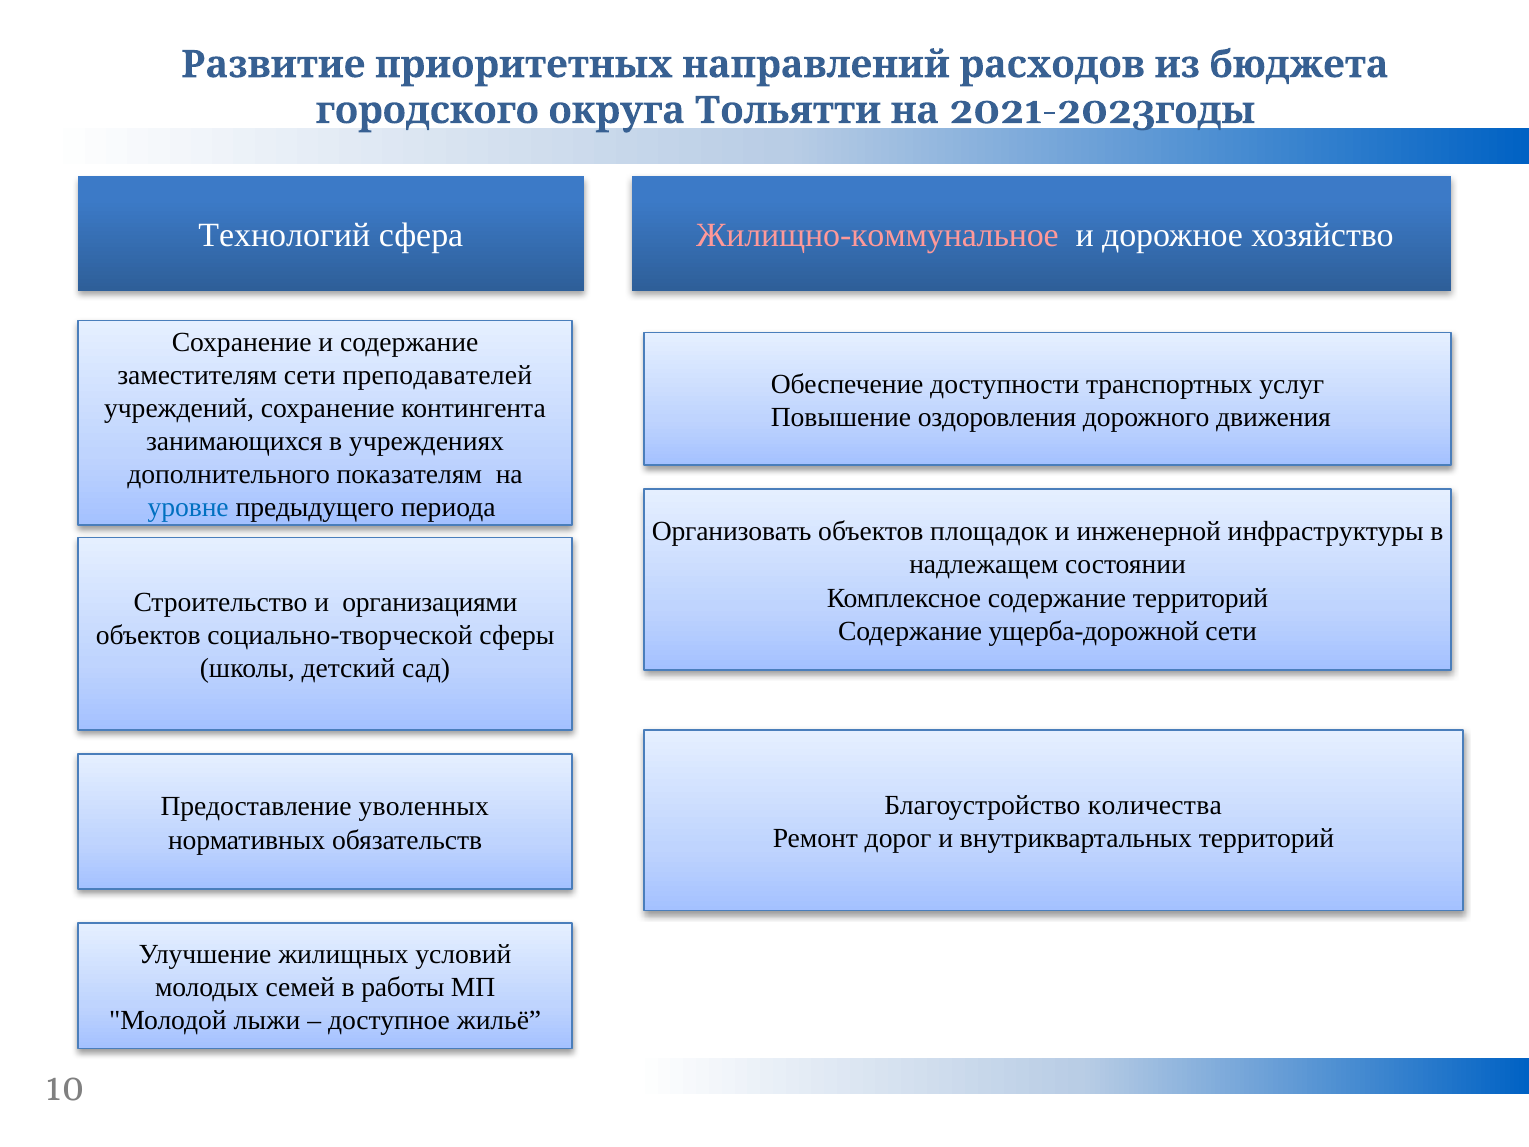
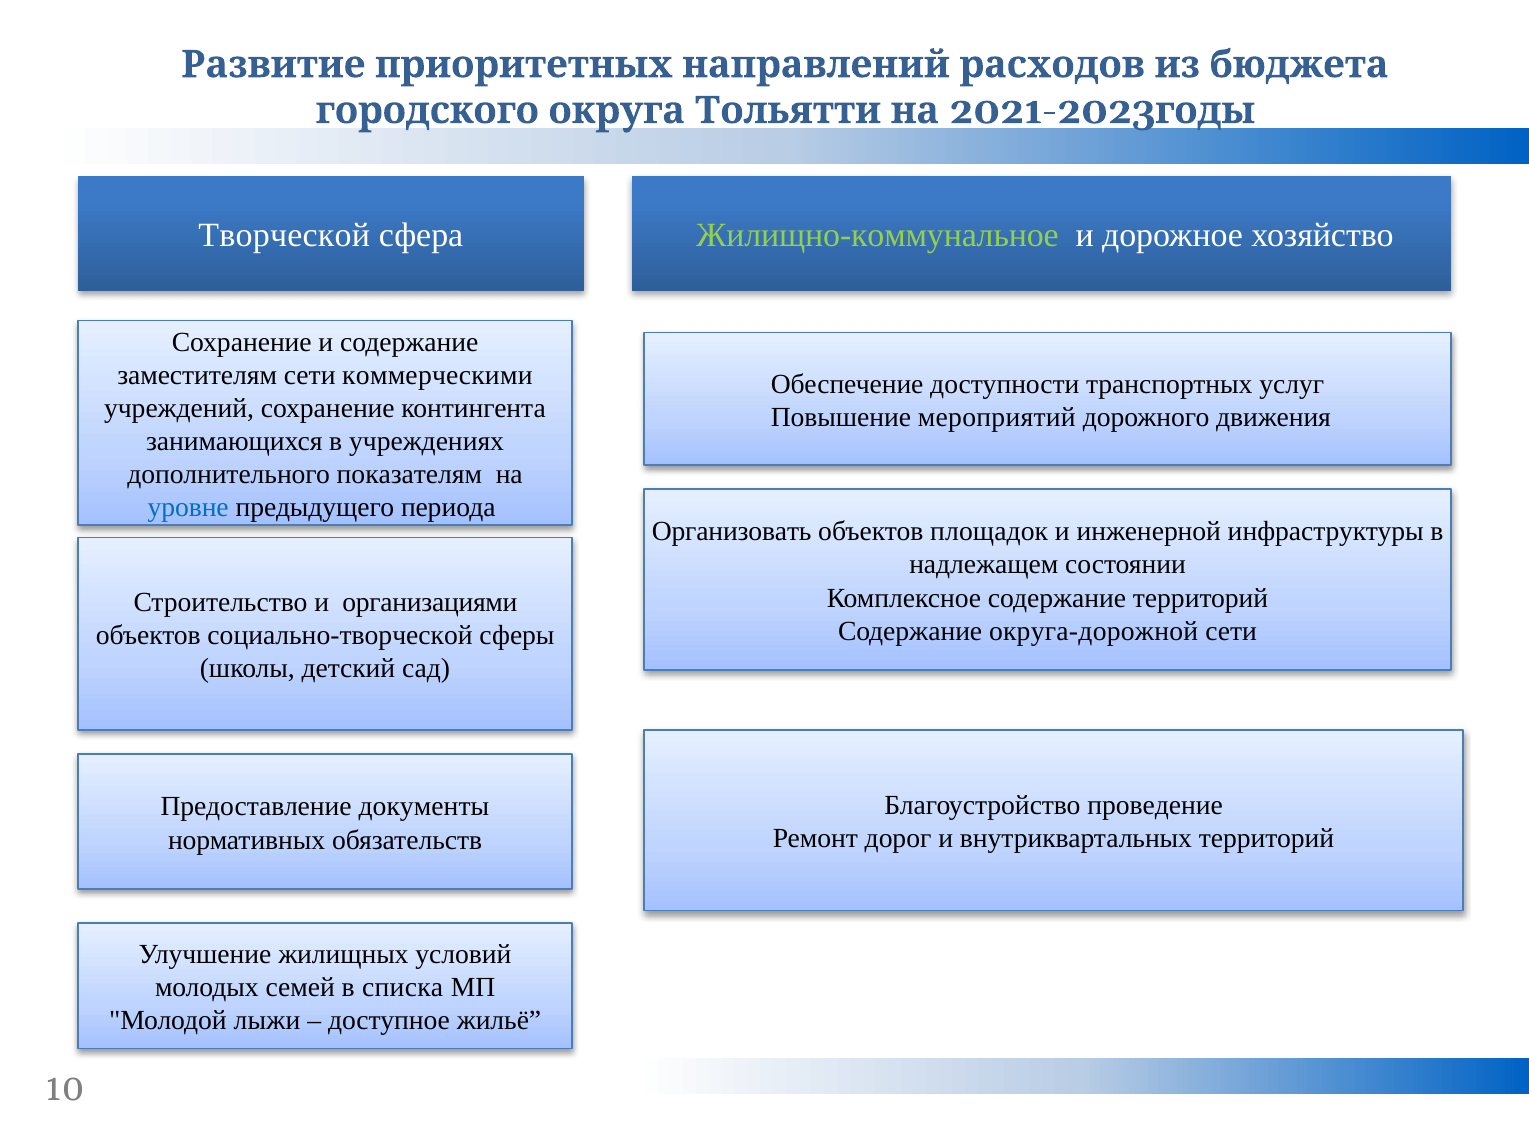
Технологий: Технологий -> Творческой (284, 236)
Жилищно-коммунальное colour: pink -> light green (877, 236)
преподавателей: преподавателей -> коммерческими (437, 375)
оздоровления: оздоровления -> мероприятий (997, 417)
ущерба-дорожной: ущерба-дорожной -> округа-дорожной (1094, 631)
количества: количества -> проведение (1155, 805)
уволенных: уволенных -> документы (424, 807)
работы: работы -> списка (403, 987)
